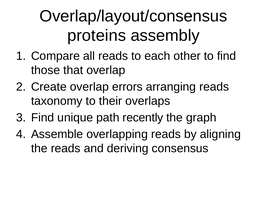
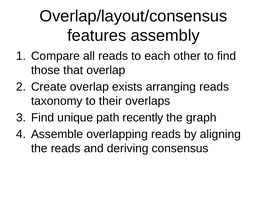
proteins: proteins -> features (97, 36)
errors: errors -> exists (127, 87)
